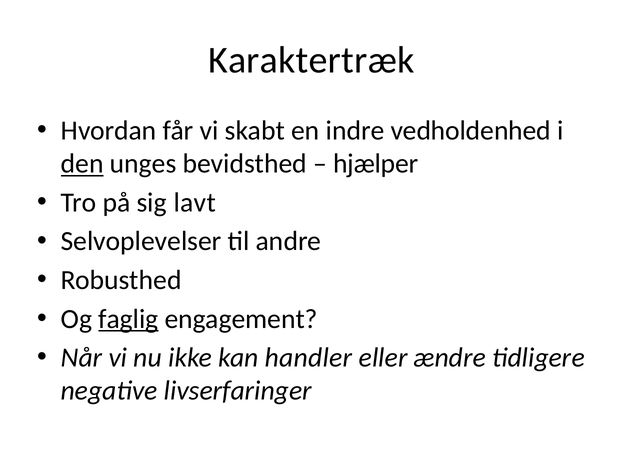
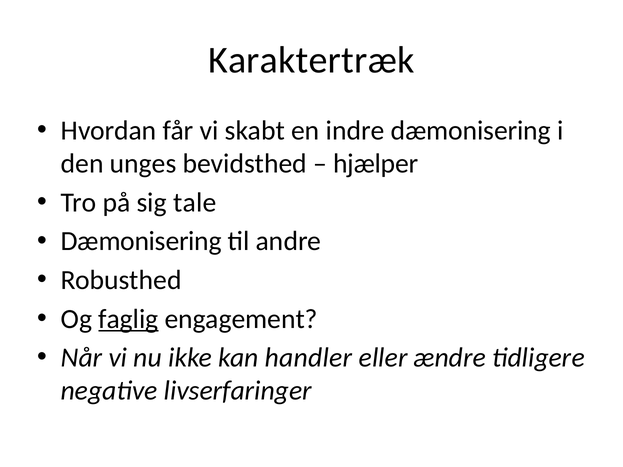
indre vedholdenhed: vedholdenhed -> dæmonisering (471, 131)
den underline: present -> none (82, 164)
lavt: lavt -> tale (195, 203)
Selvoplevelser: Selvoplevelser -> Dæmonisering (141, 241)
